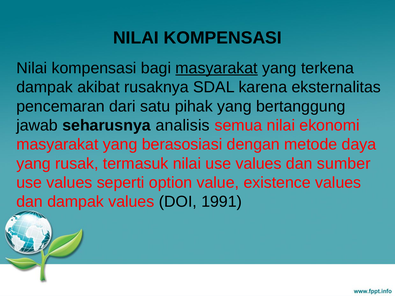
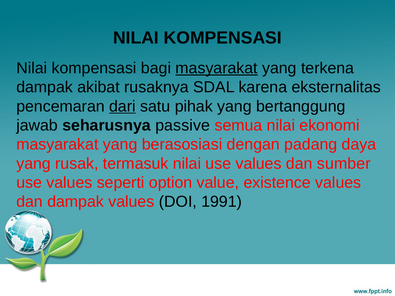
dari underline: none -> present (122, 106)
analisis: analisis -> passive (183, 125)
metode: metode -> padang (311, 145)
